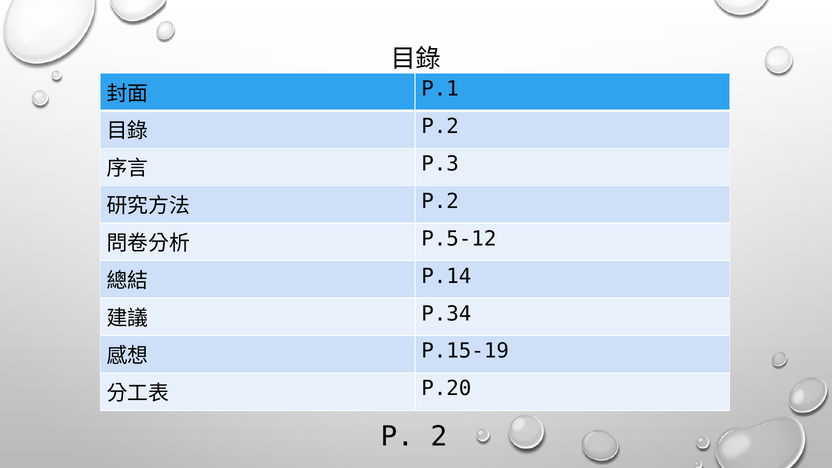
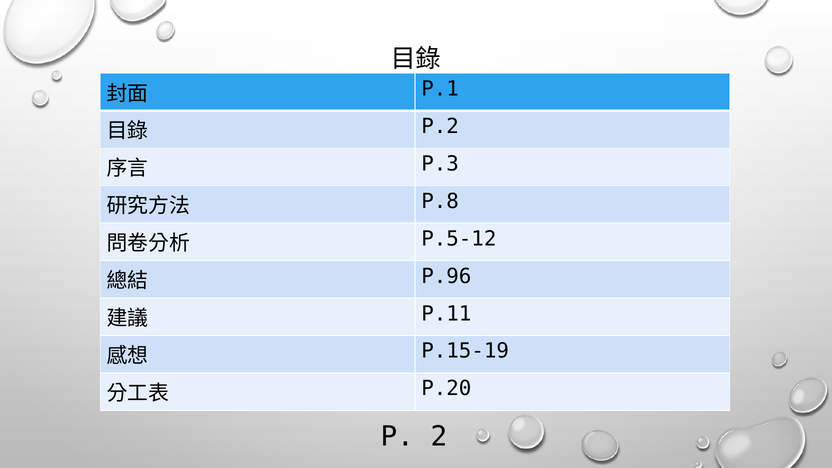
P.2: P.2 -> P.8 (440, 201)
P.14: P.14 -> P.96 (446, 276)
P.34: P.34 -> P.11 (446, 314)
